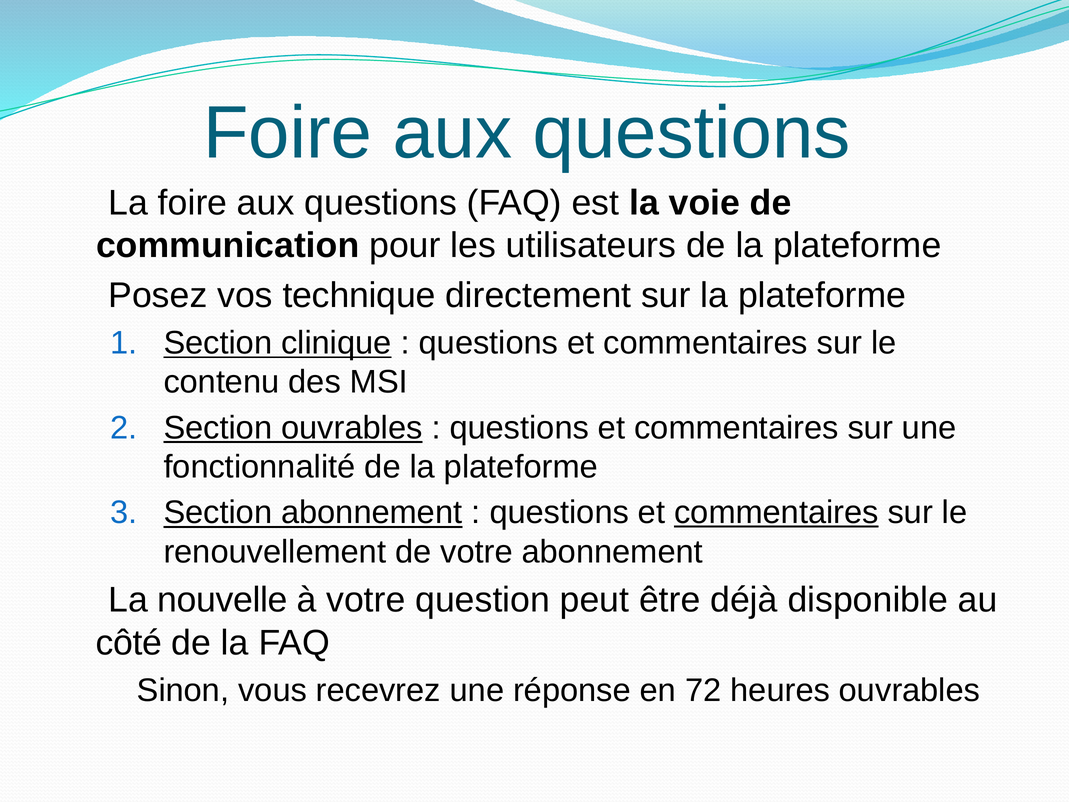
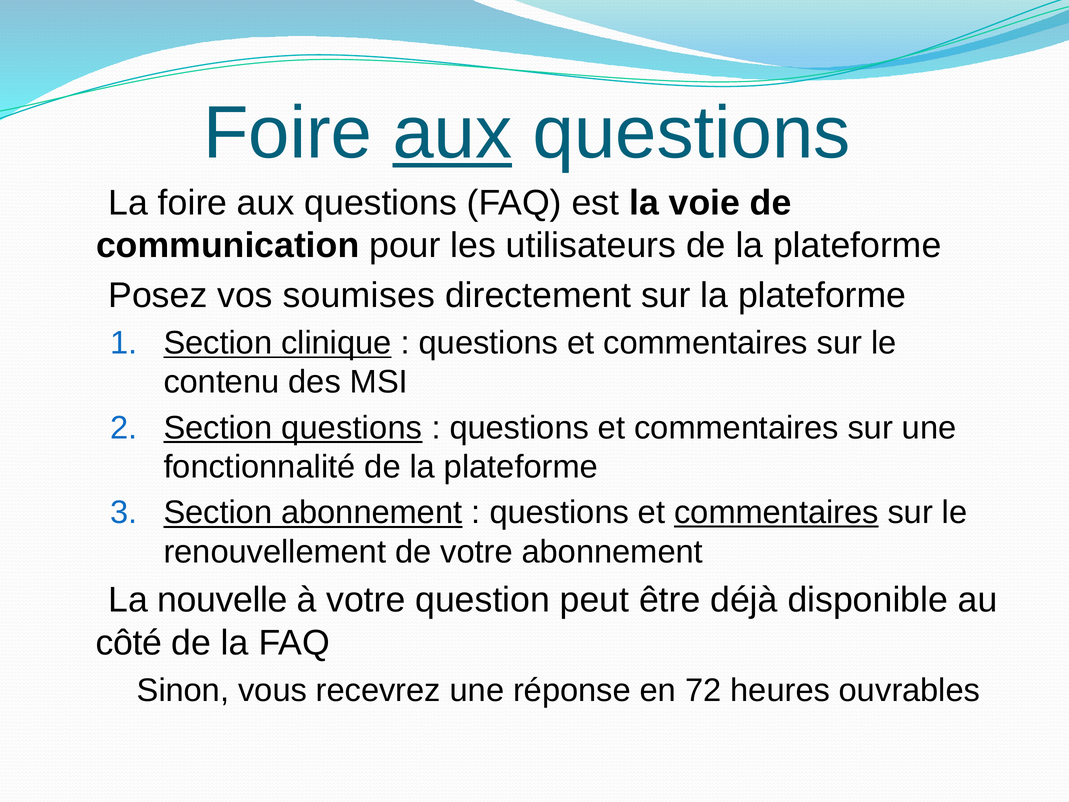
aux underline: none -> present (452, 133)
technique: technique -> soumises (359, 295)
Section ouvrables: ouvrables -> questions (352, 428)
